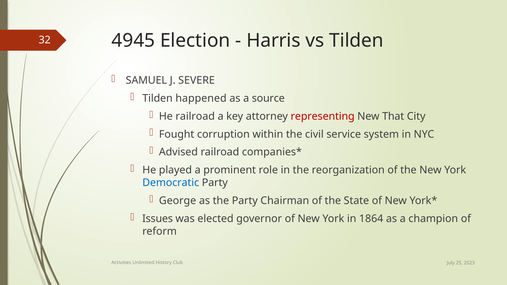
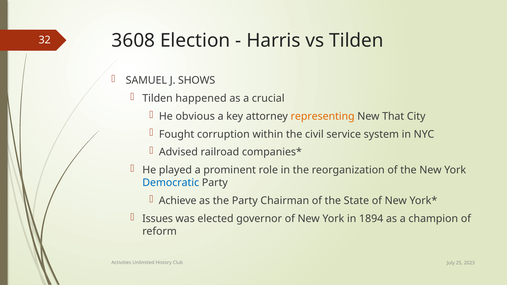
4945: 4945 -> 3608 (133, 41)
SEVERE: SEVERE -> SHOWS (197, 80)
source: source -> crucial (268, 98)
He railroad: railroad -> obvious (195, 116)
representing colour: red -> orange (323, 116)
George: George -> Achieve (178, 201)
1864: 1864 -> 1894 (371, 219)
